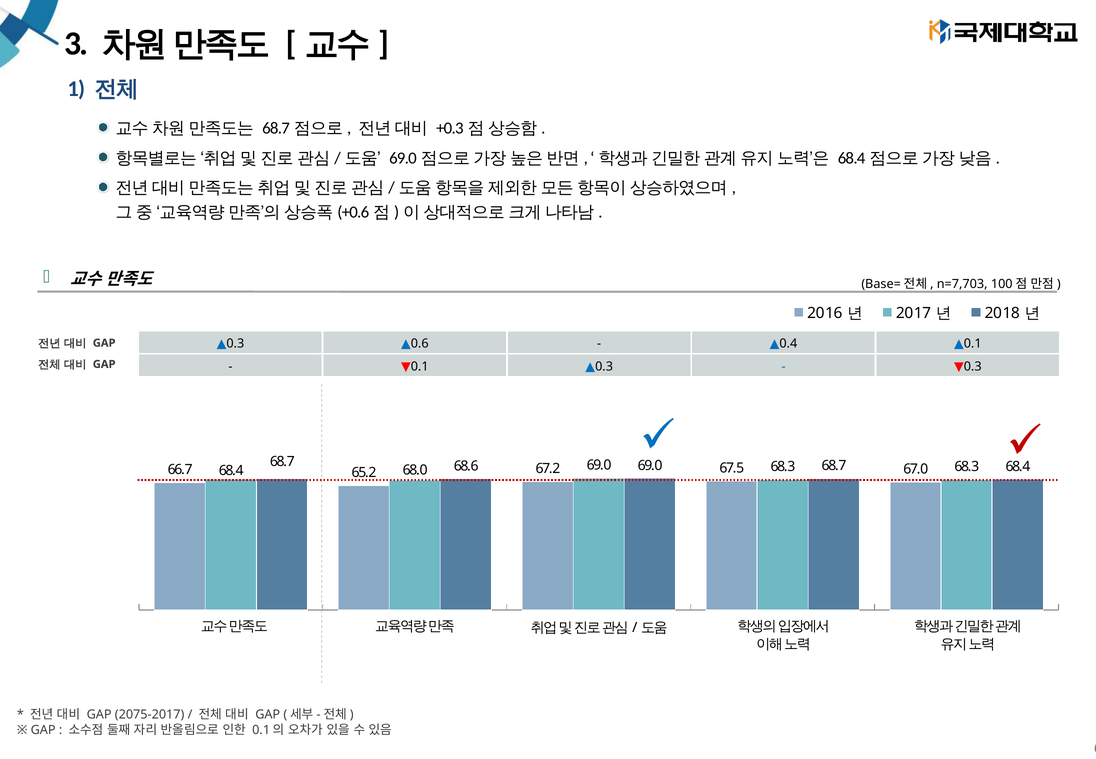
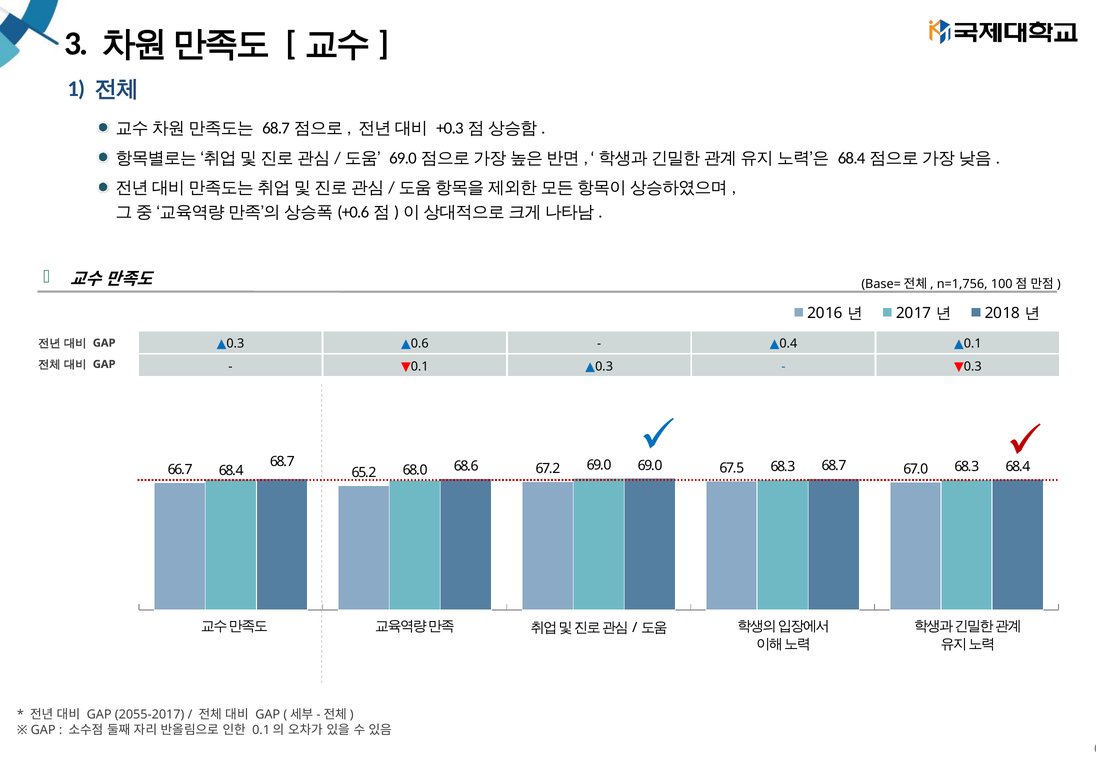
n=7,703: n=7,703 -> n=1,756 (962, 284)
2075-2017: 2075-2017 -> 2055-2017 (150, 715)
